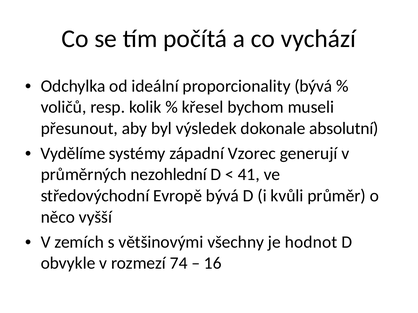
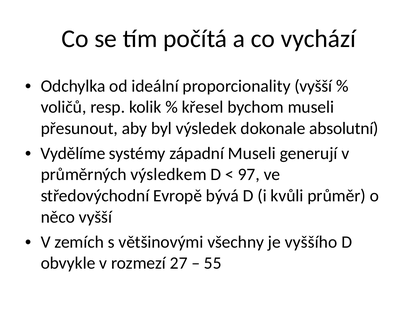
proporcionality bývá: bývá -> vyšší (313, 86)
západní Vzorec: Vzorec -> Museli (252, 154)
nezohlední: nezohlední -> výsledkem (169, 175)
41: 41 -> 97 (249, 175)
hodnot: hodnot -> vyššího (311, 242)
74: 74 -> 27 (179, 264)
16: 16 -> 55 (213, 264)
